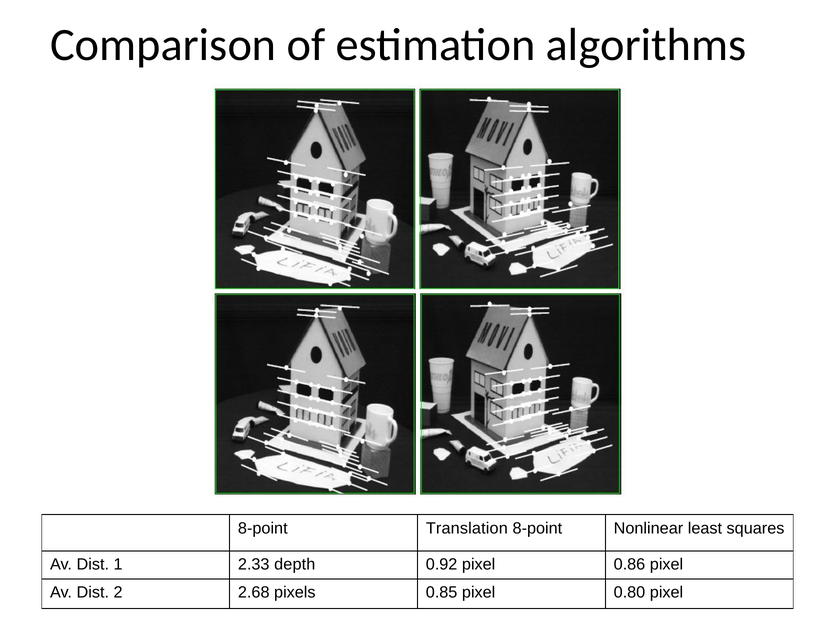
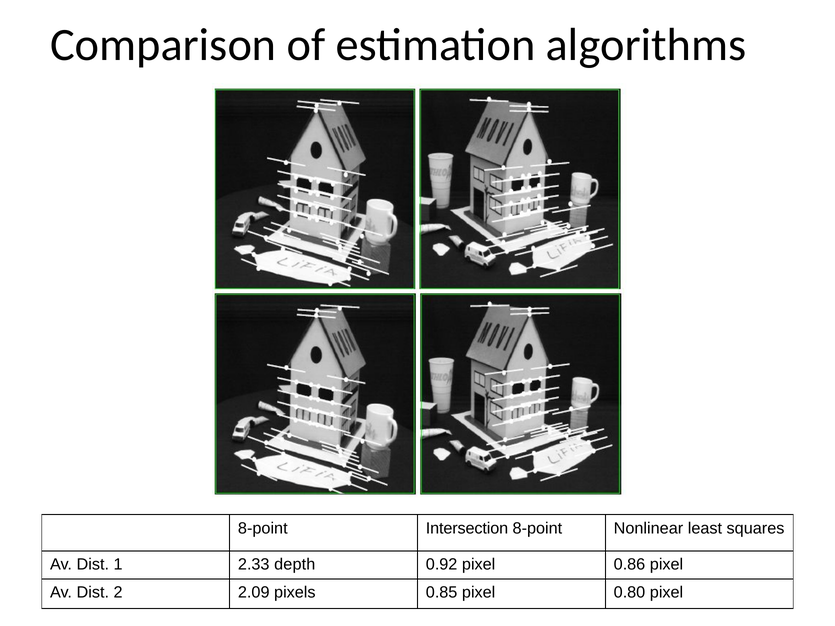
Translation: Translation -> Intersection (467, 528)
2.68: 2.68 -> 2.09 (254, 593)
